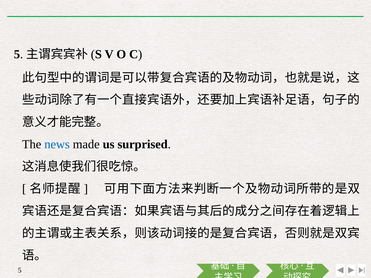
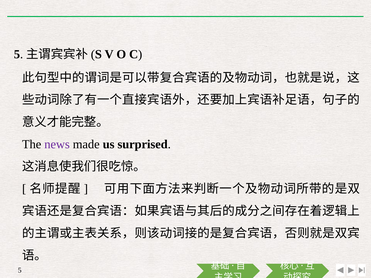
news colour: blue -> purple (57, 145)
